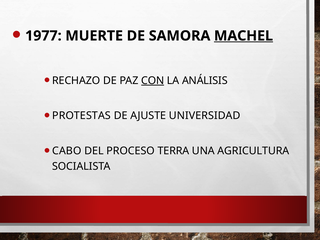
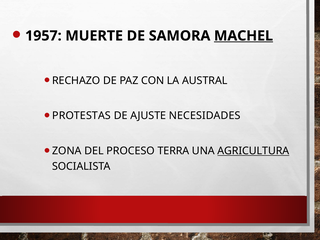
1977: 1977 -> 1957 (43, 36)
CON underline: present -> none (153, 81)
ANÁLISIS: ANÁLISIS -> AUSTRAL (205, 81)
UNIVERSIDAD: UNIVERSIDAD -> NECESIDADES (205, 116)
CABO: CABO -> ZONA (67, 151)
AGRICULTURA underline: none -> present (253, 151)
